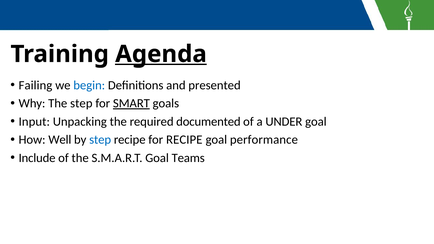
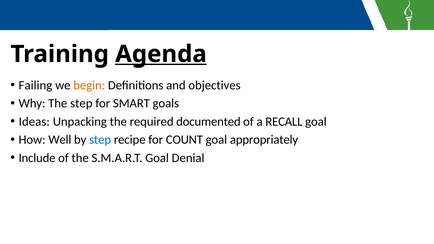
begin colour: blue -> orange (89, 85)
presented: presented -> objectives (215, 85)
SMART underline: present -> none (131, 103)
Input: Input -> Ideas (34, 122)
UNDER: UNDER -> RECALL (284, 122)
for RECIPE: RECIPE -> COUNT (184, 140)
performance: performance -> appropriately (264, 140)
Teams: Teams -> Denial (188, 158)
